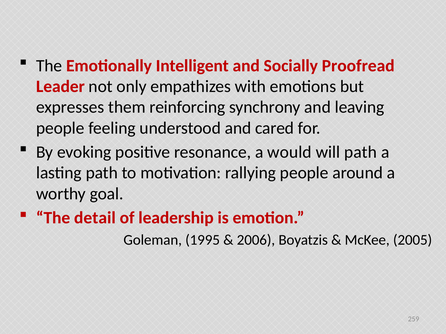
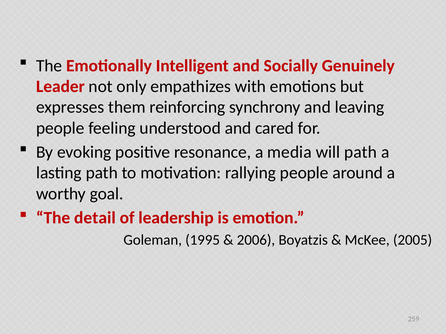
Proofread: Proofread -> Genuinely (358, 66)
would: would -> media (289, 152)
